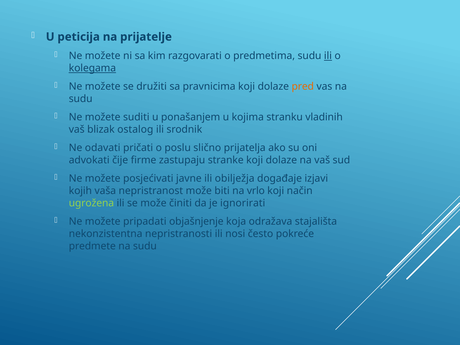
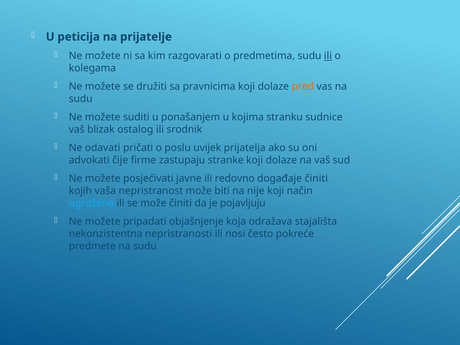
kolegama underline: present -> none (92, 68)
vladinih: vladinih -> sudnice (324, 117)
slično: slično -> uvijek (207, 148)
obilježja: obilježja -> redovno (235, 179)
događaje izjavi: izjavi -> činiti (316, 179)
vrlo: vrlo -> nije (256, 191)
ugrožena colour: light green -> light blue (91, 203)
ignorirati: ignorirati -> pojavljuju (243, 203)
